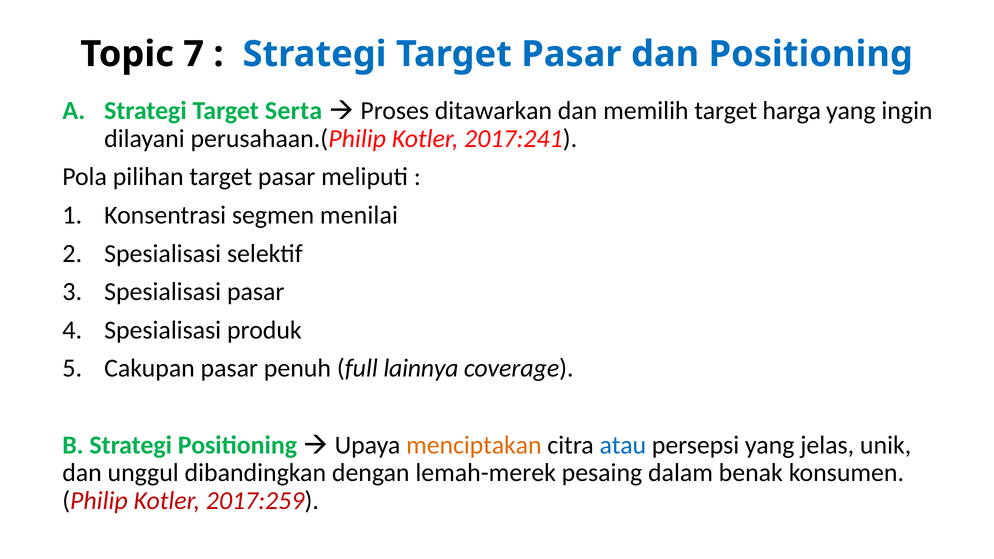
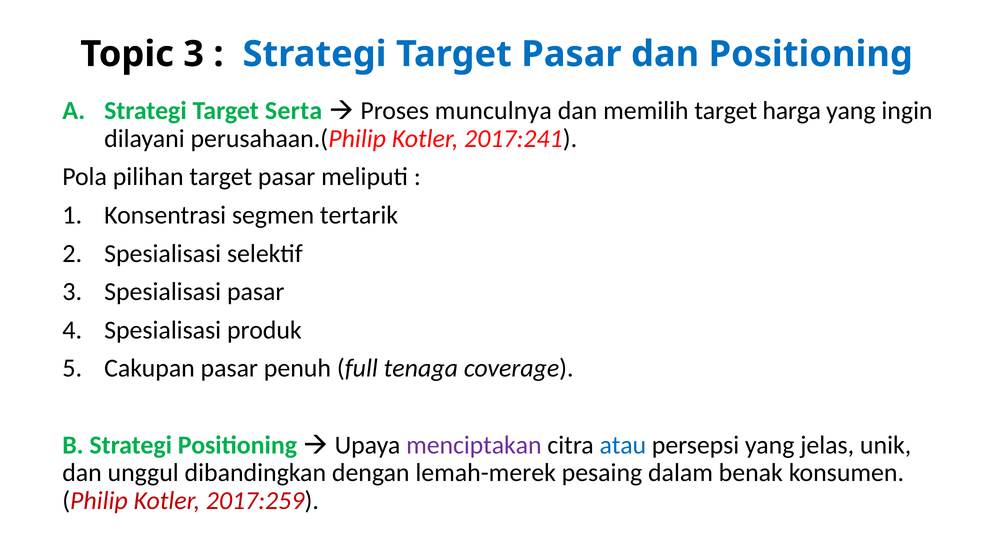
Topic 7: 7 -> 3 (194, 54)
ditawarkan: ditawarkan -> munculnya (493, 111)
menilai: menilai -> tertarik (359, 215)
lainnya: lainnya -> tenaga (421, 368)
menciptakan colour: orange -> purple (474, 445)
